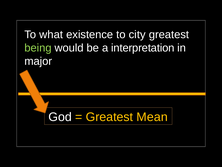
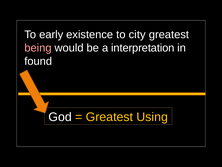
what: what -> early (51, 34)
being colour: light green -> pink (38, 48)
major: major -> found (38, 61)
Mean: Mean -> Using (152, 117)
